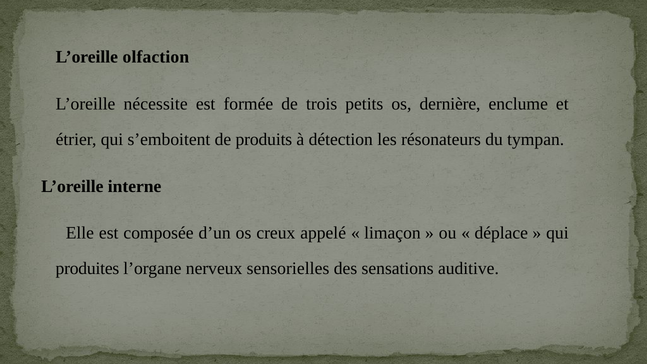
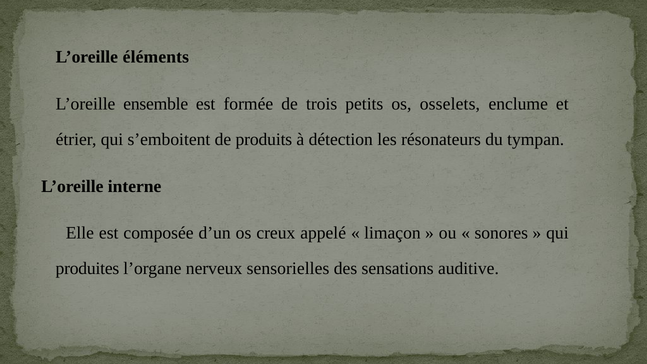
olfaction: olfaction -> éléments (156, 57)
nécessite: nécessite -> ensemble (156, 104)
dernière: dernière -> osselets (450, 104)
déplace: déplace -> sonores (501, 233)
